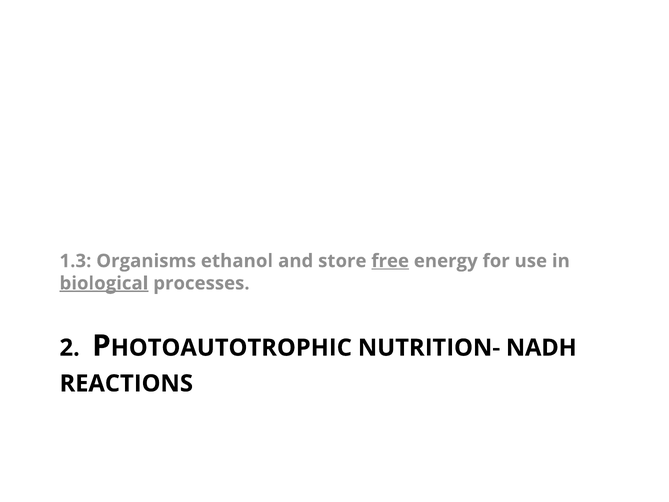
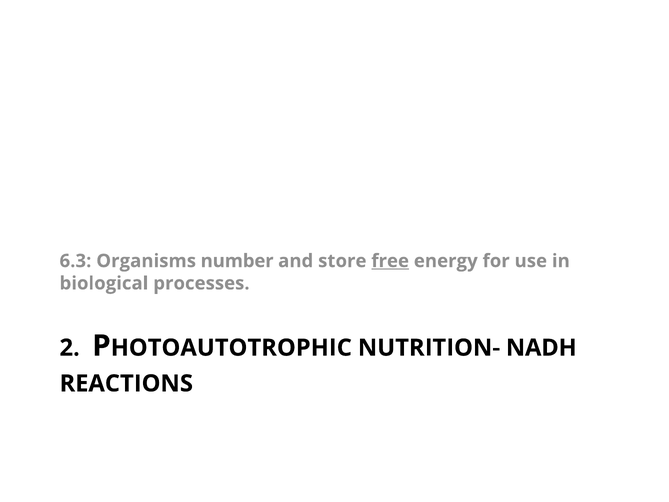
1.3: 1.3 -> 6.3 (75, 261)
ethanol: ethanol -> number (237, 261)
biological underline: present -> none (104, 283)
